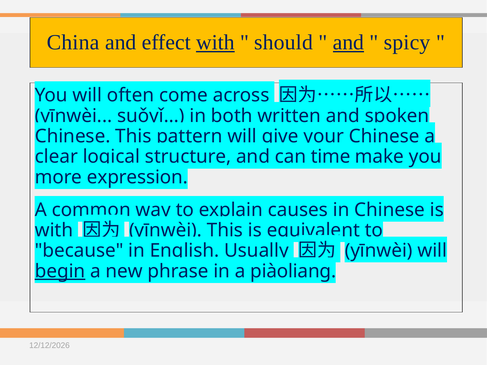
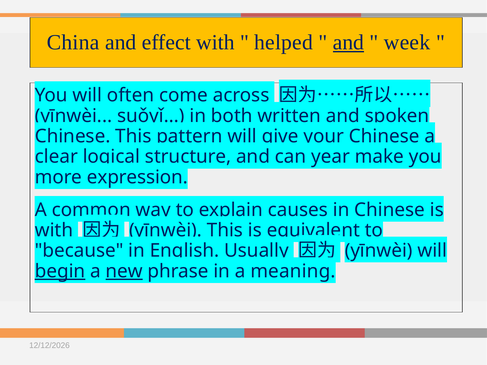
with underline: present -> none (215, 42)
should: should -> helped (284, 42)
spicy: spicy -> week (407, 42)
time: time -> year (331, 157)
new underline: none -> present (124, 271)
piàoliang: piàoliang -> meaning (293, 271)
